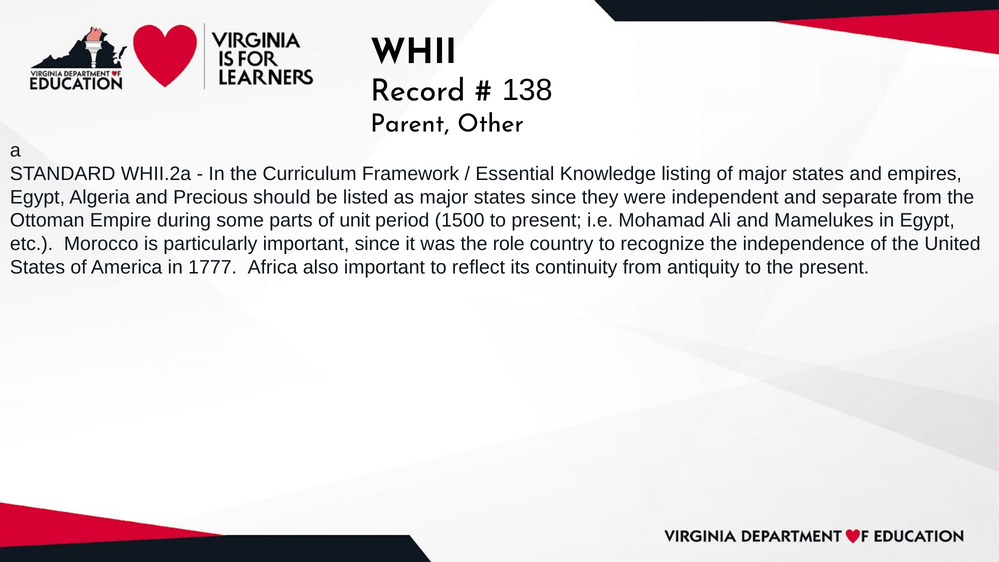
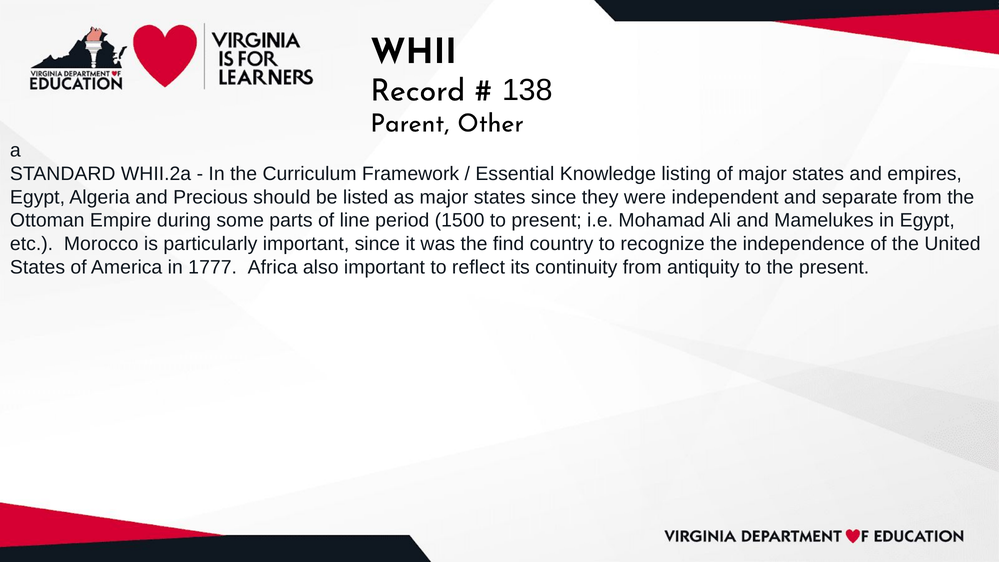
unit: unit -> line (355, 220)
role: role -> find (509, 244)
